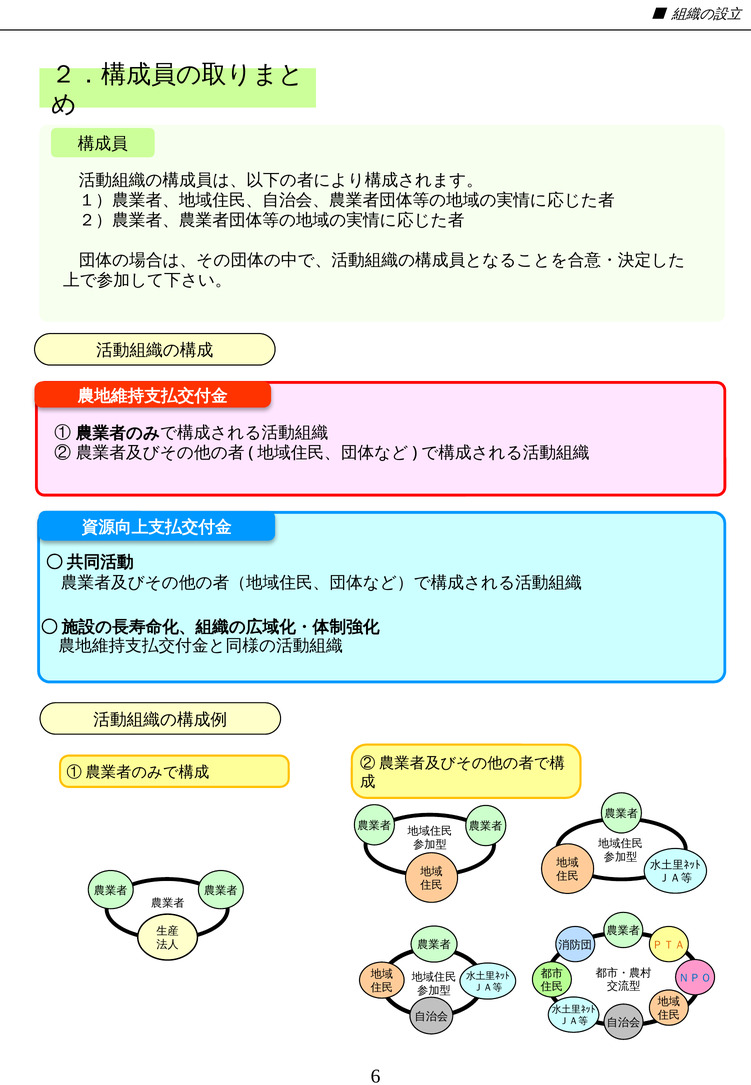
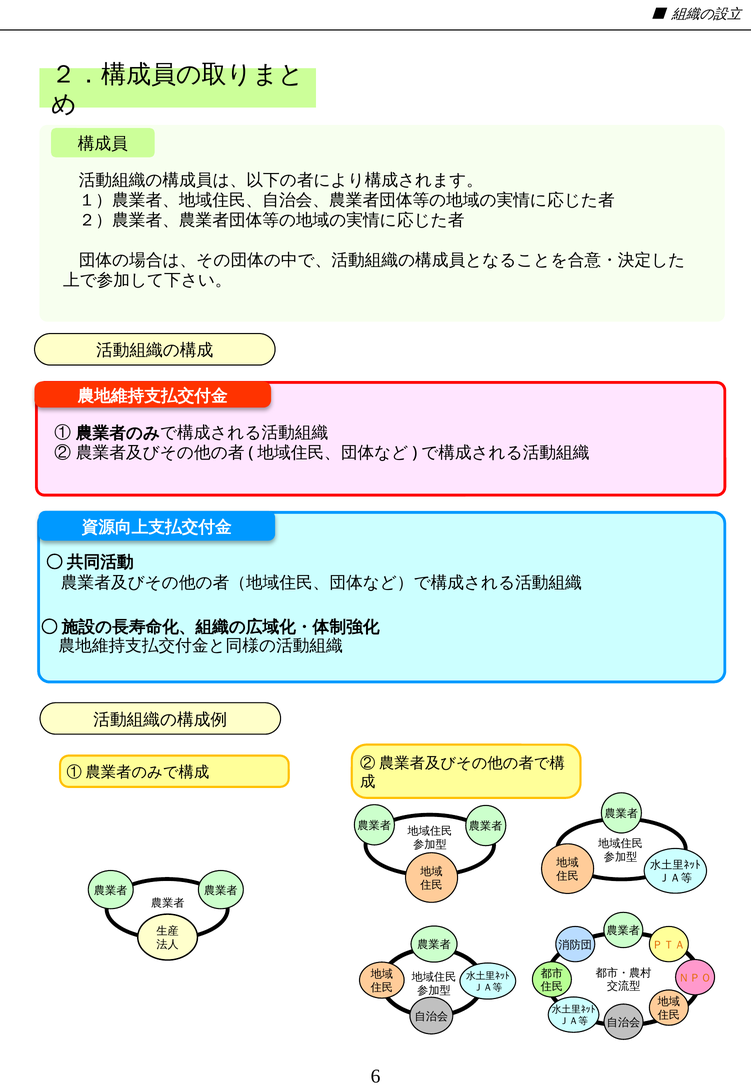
ＮＰＯ colour: blue -> orange (695, 978)
